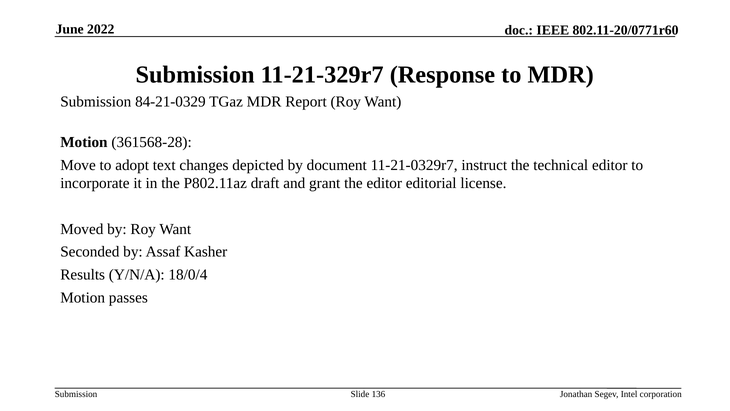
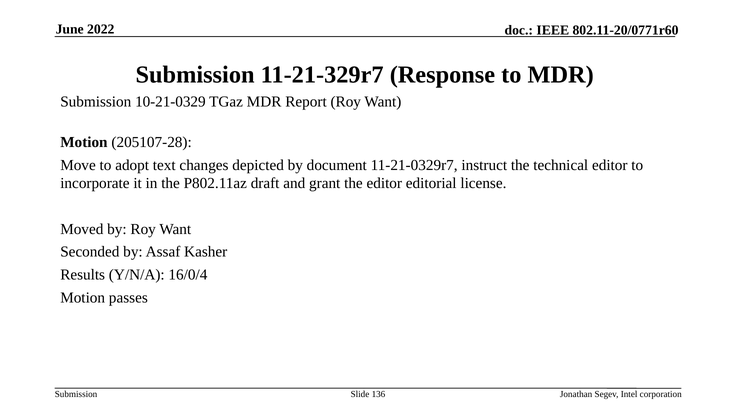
84-21-0329: 84-21-0329 -> 10-21-0329 (170, 102)
361568-28: 361568-28 -> 205107-28 (152, 142)
18/0/4: 18/0/4 -> 16/0/4 (188, 274)
